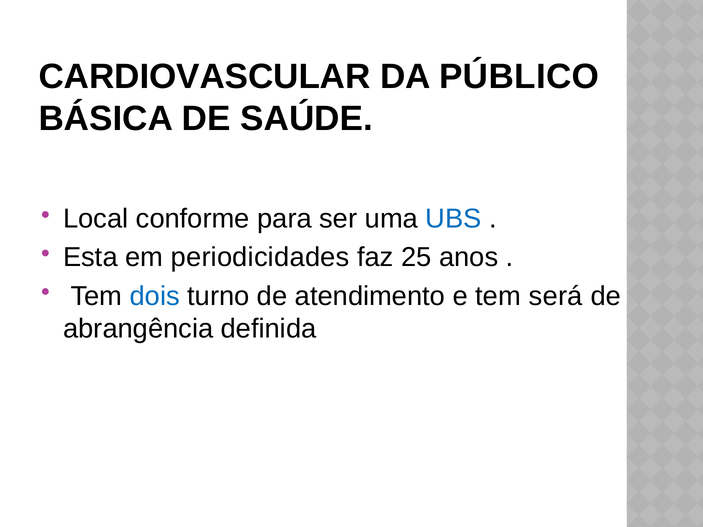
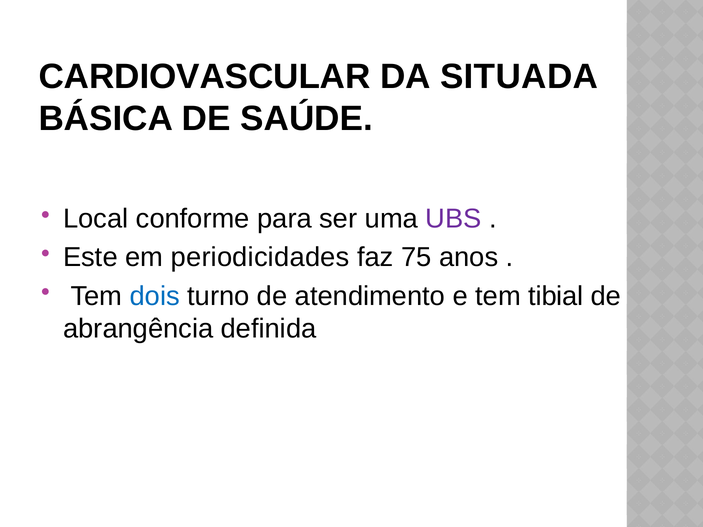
PÚBLICO: PÚBLICO -> SITUADA (519, 77)
UBS colour: blue -> purple (454, 219)
Esta: Esta -> Este (90, 258)
25: 25 -> 75 (416, 258)
será: será -> tibial (556, 296)
